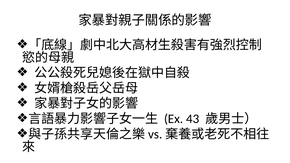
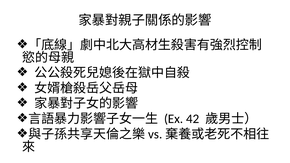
43: 43 -> 42 (193, 119)
